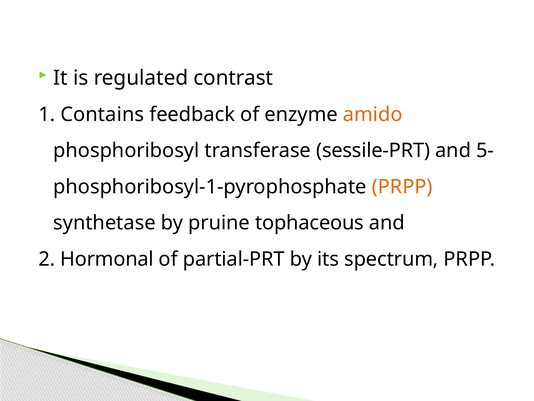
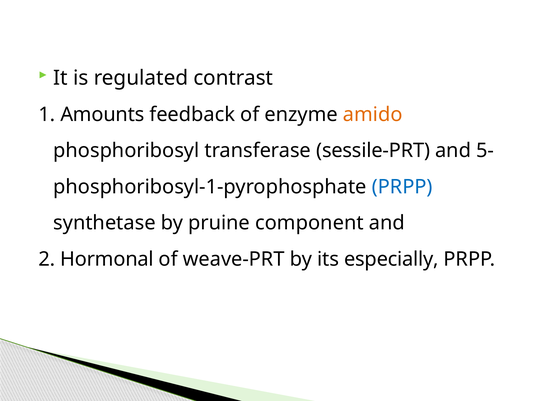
Contains: Contains -> Amounts (102, 114)
PRPP colour: orange -> blue (402, 187)
tophaceous: tophaceous -> component (309, 223)
partial-PRT: partial-PRT -> weave-PRT (234, 259)
spectrum: spectrum -> especially (391, 259)
